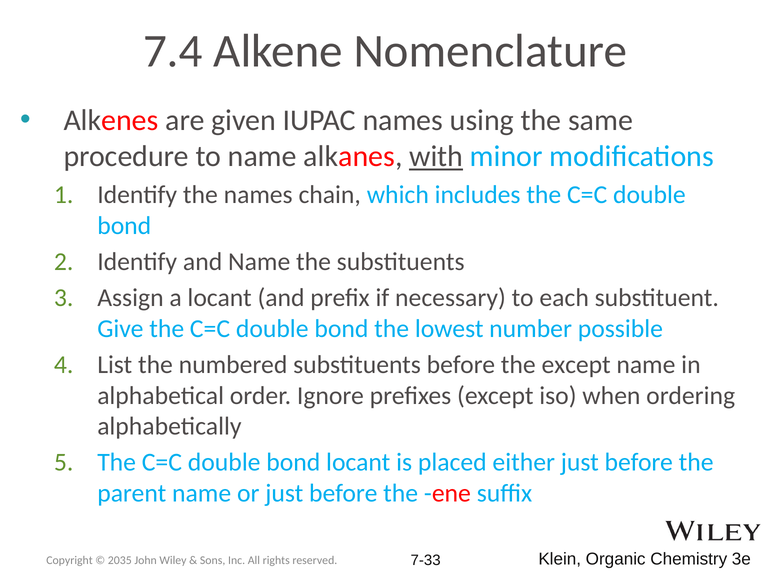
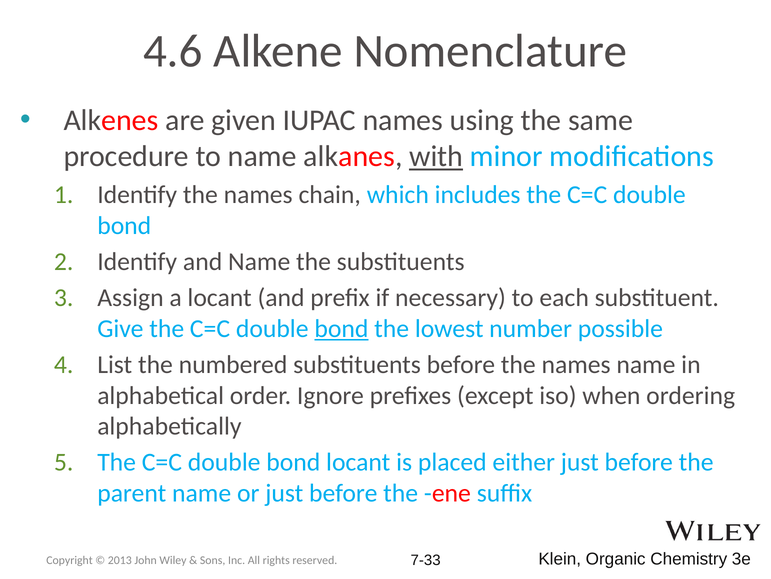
7.4: 7.4 -> 4.6 (173, 51)
bond underline: none -> present (341, 328)
before the except: except -> names (576, 364)
2035: 2035 -> 2013 (120, 559)
